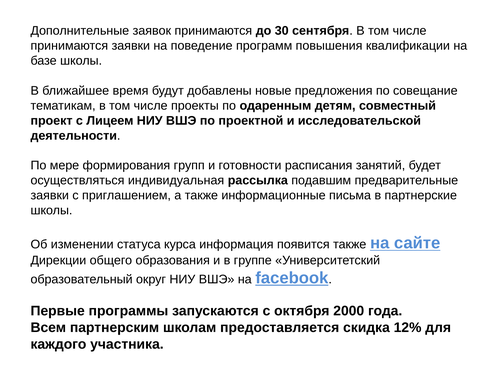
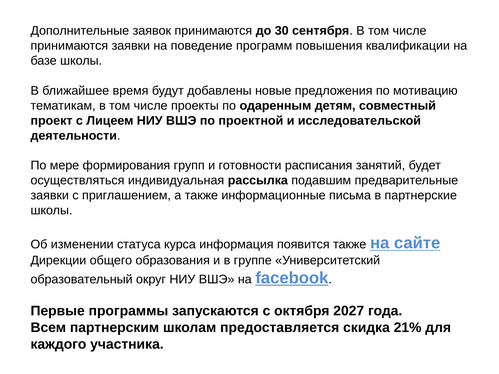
совещание: совещание -> мотивацию (425, 91)
2000: 2000 -> 2027 (349, 311)
12%: 12% -> 21% (408, 328)
